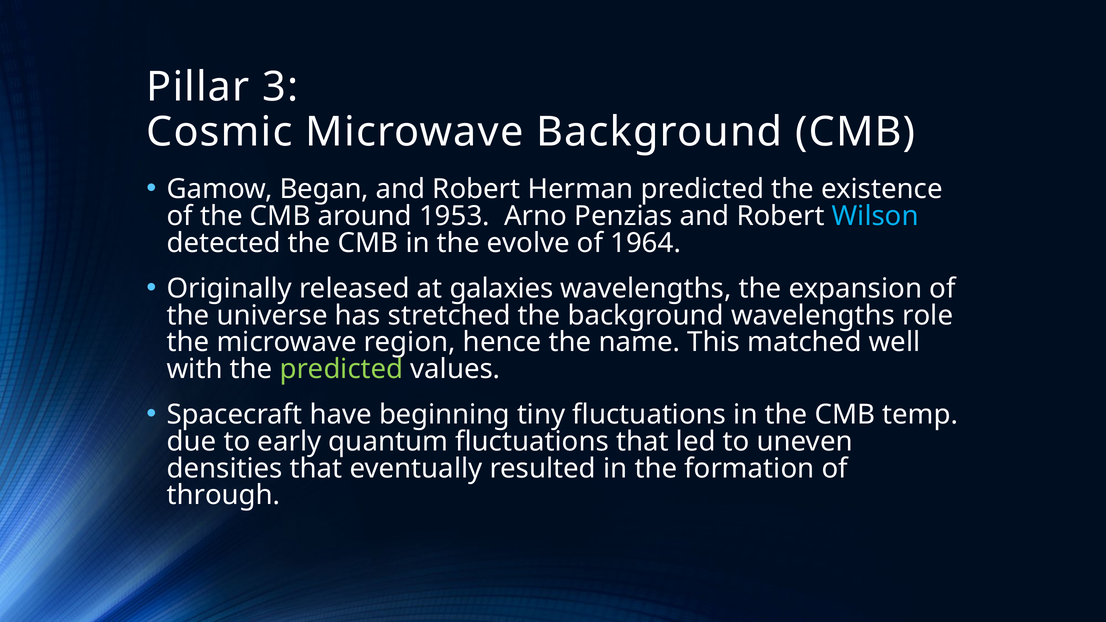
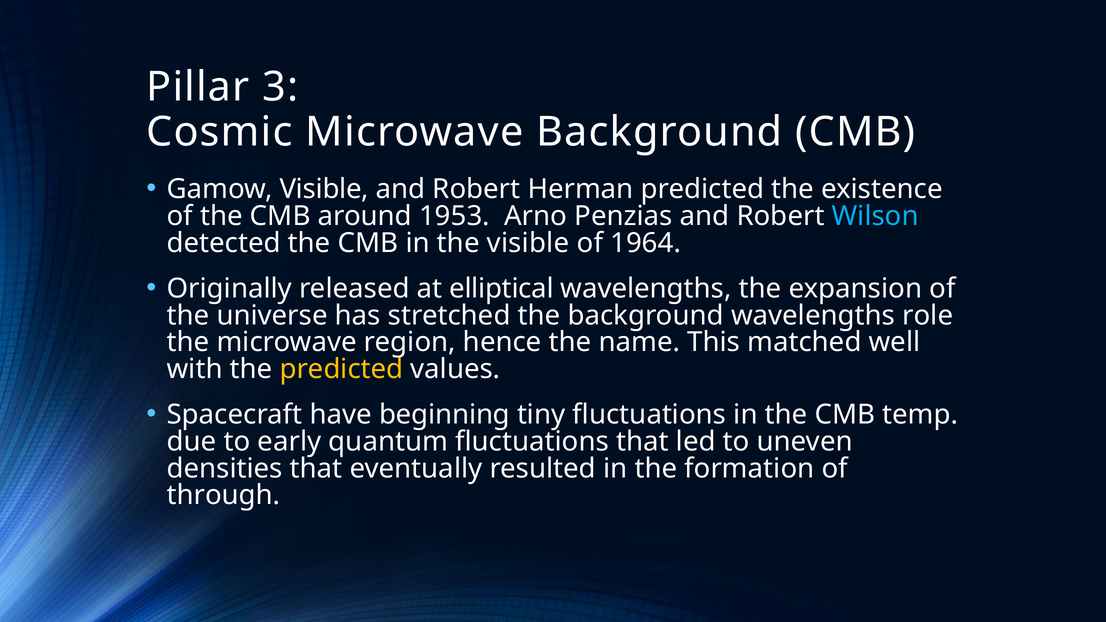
Gamow Began: Began -> Visible (324, 189)
the evolve: evolve -> visible (528, 243)
galaxies: galaxies -> elliptical (501, 289)
predicted colour: light green -> yellow (341, 369)
